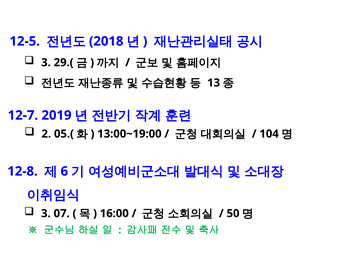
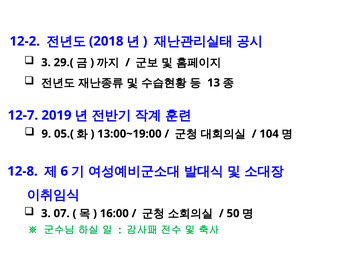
12-5: 12-5 -> 12-2 (25, 41)
2: 2 -> 9 (46, 134)
